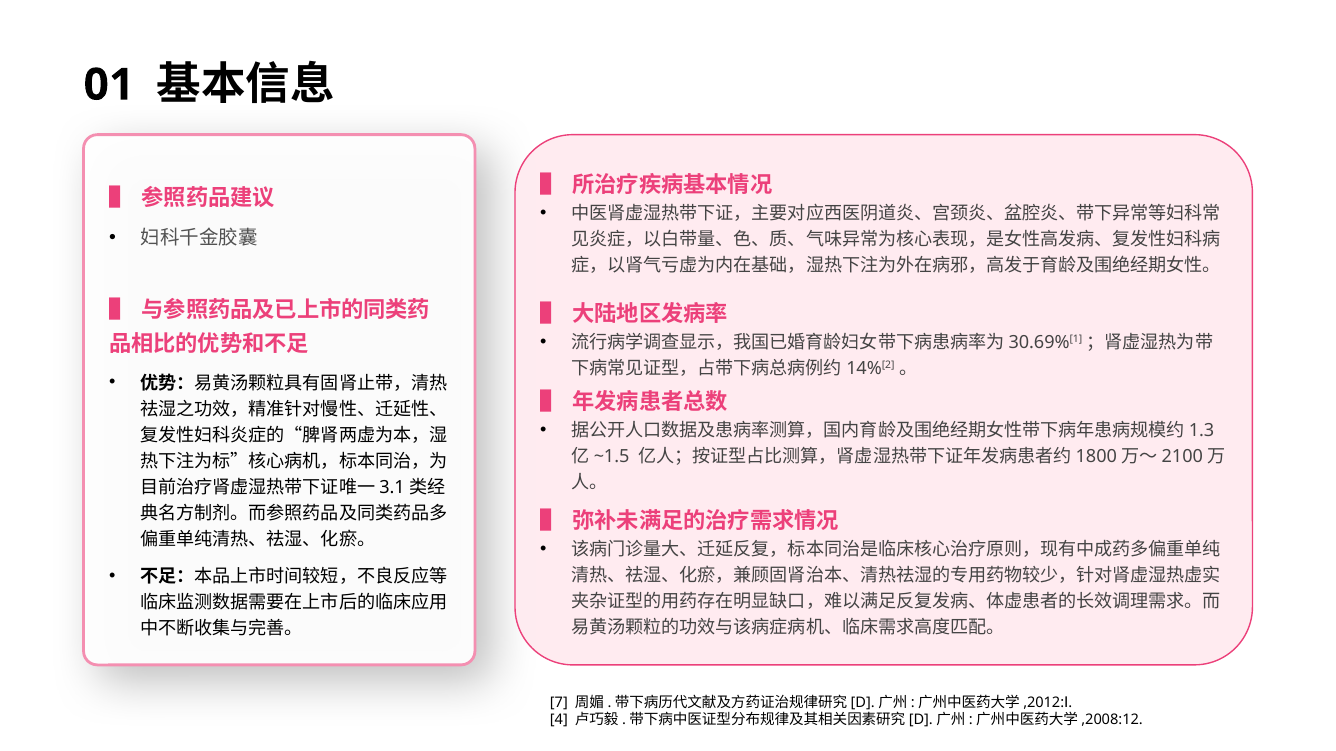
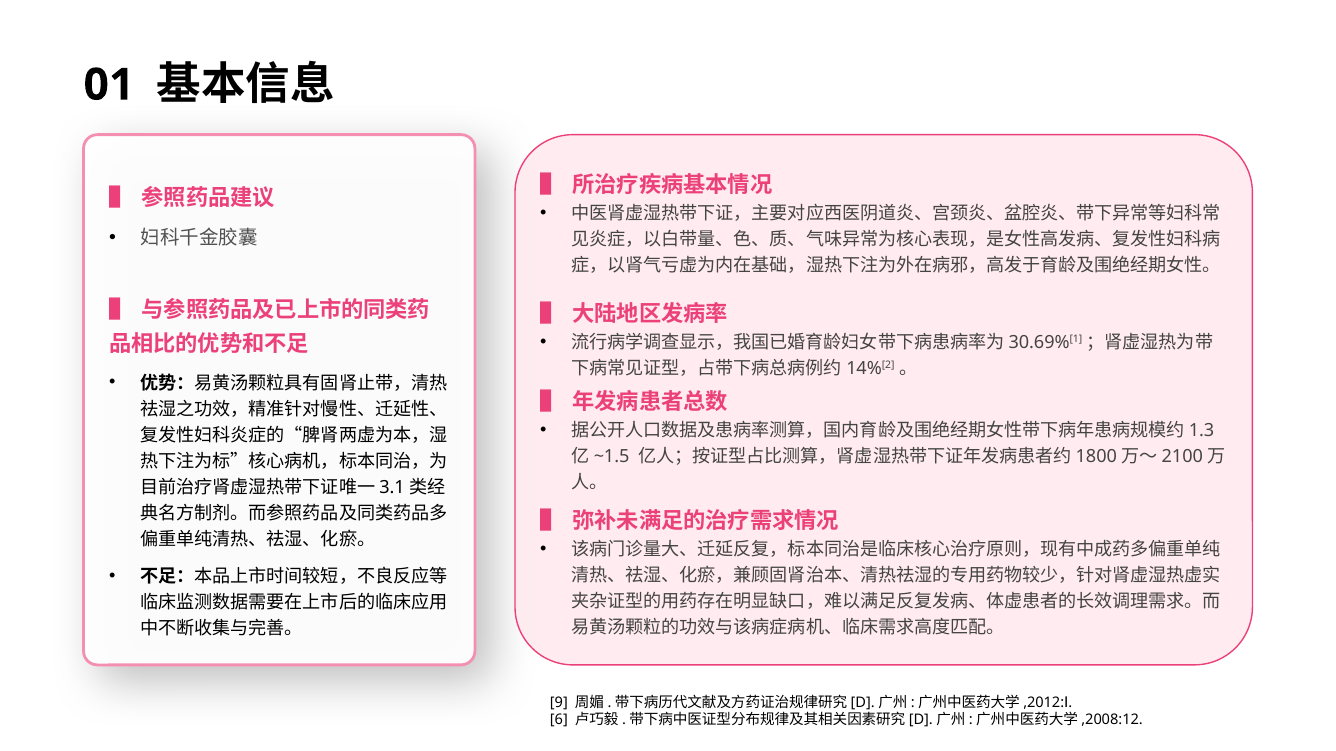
7: 7 -> 9 (559, 703)
4: 4 -> 6 (559, 721)
